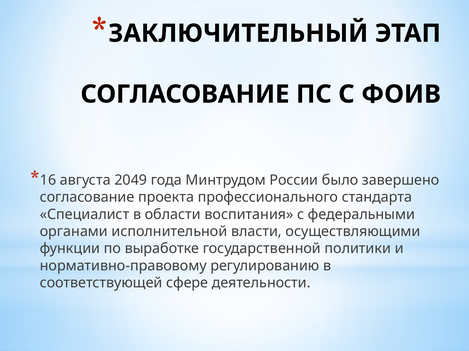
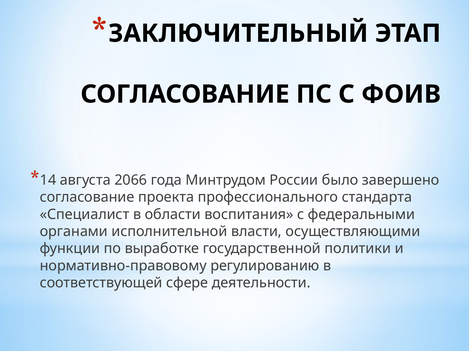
16: 16 -> 14 (48, 180)
2049: 2049 -> 2066 (131, 180)
